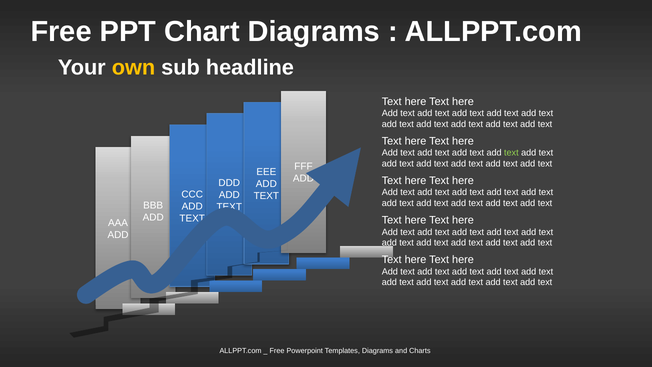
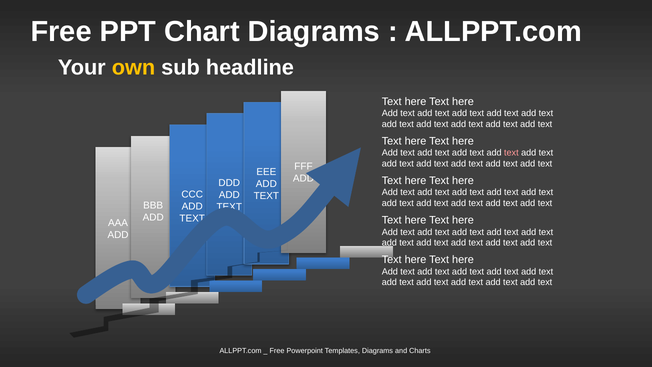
text colour: light green -> pink (511, 153)
